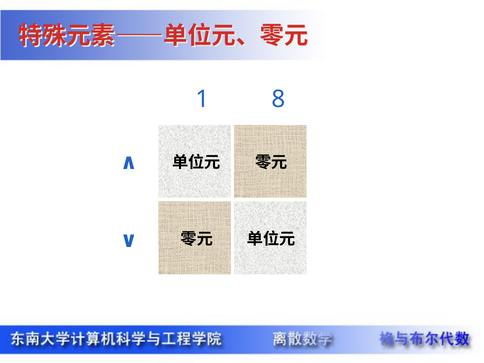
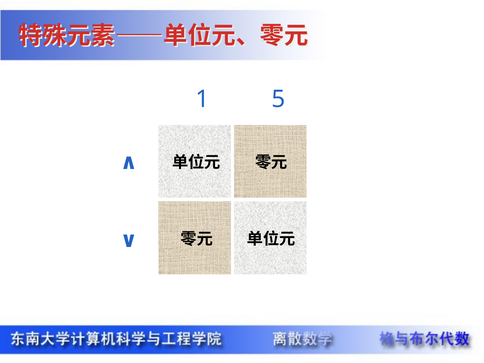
8: 8 -> 5 (278, 99)
